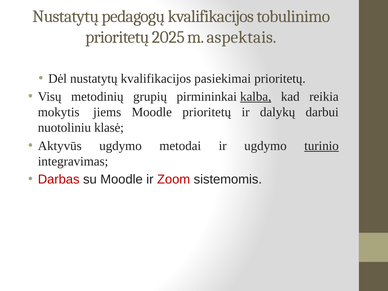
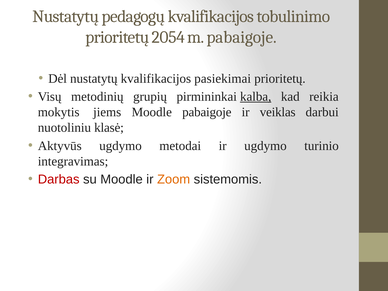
2025: 2025 -> 2054 (168, 37)
m aspektais: aspektais -> pabaigoje (242, 37)
Moodle prioritetų: prioritetų -> pabaigoje (207, 112)
dalykų: dalykų -> veiklas (278, 112)
turinio underline: present -> none (322, 146)
Zoom colour: red -> orange (174, 179)
